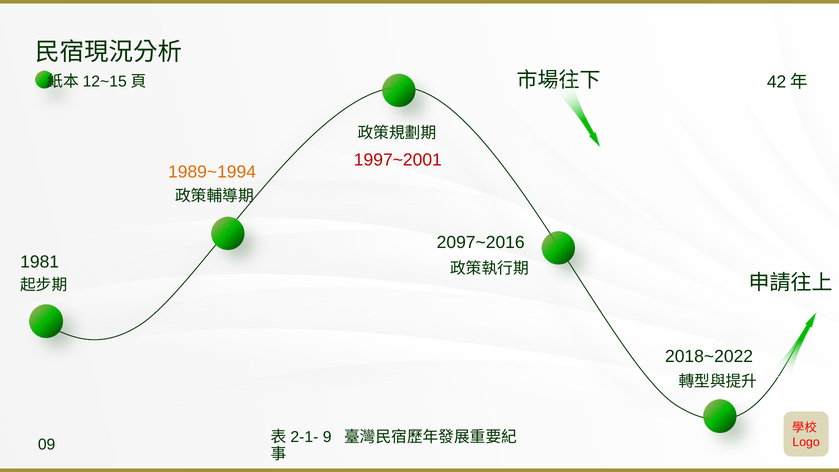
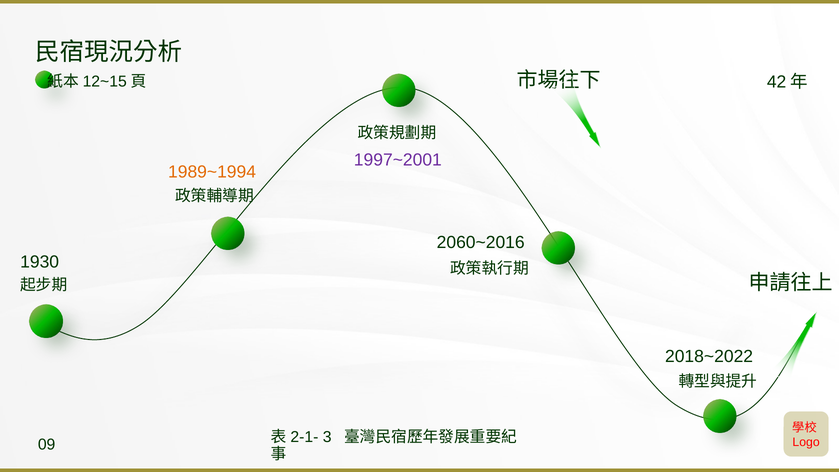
1997~2001 colour: red -> purple (398, 160)
2097~2016: 2097~2016 -> 2060~2016 (481, 242)
1981: 1981 -> 1930 (40, 262)
9: 9 -> 3 (327, 437)
